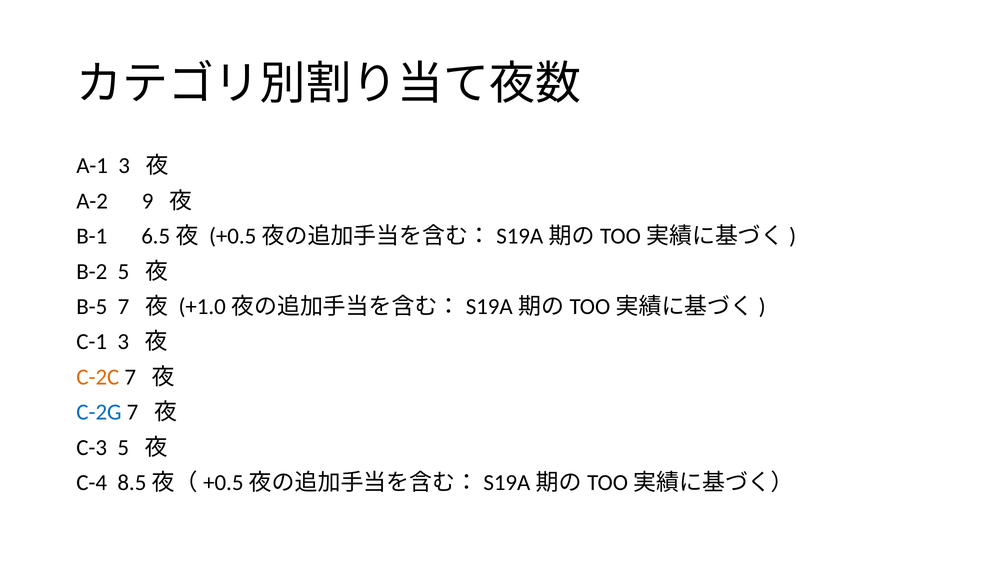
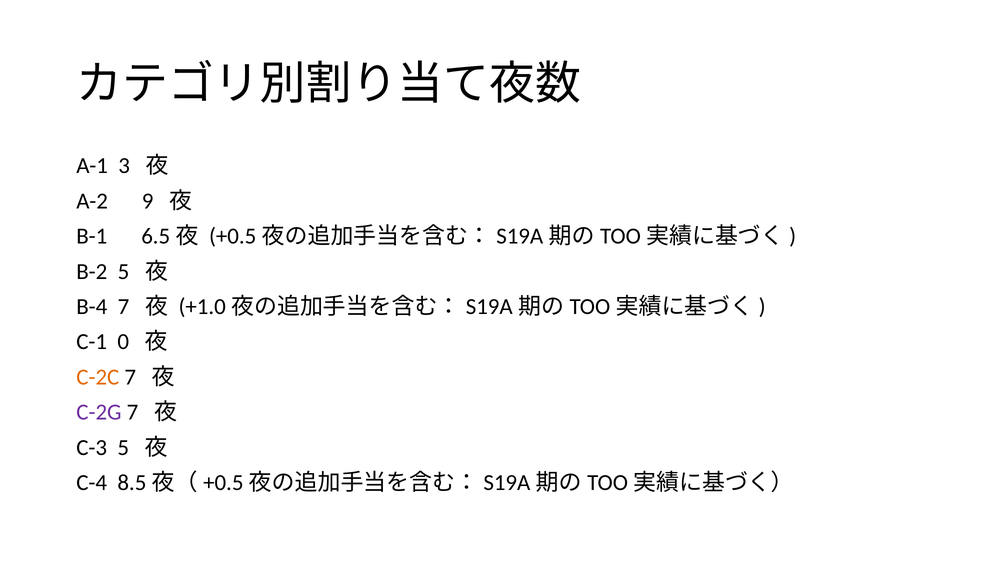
B-5: B-5 -> B-4 (92, 307)
C-1 3: 3 -> 0 (123, 342)
C-2G colour: blue -> purple (99, 412)
